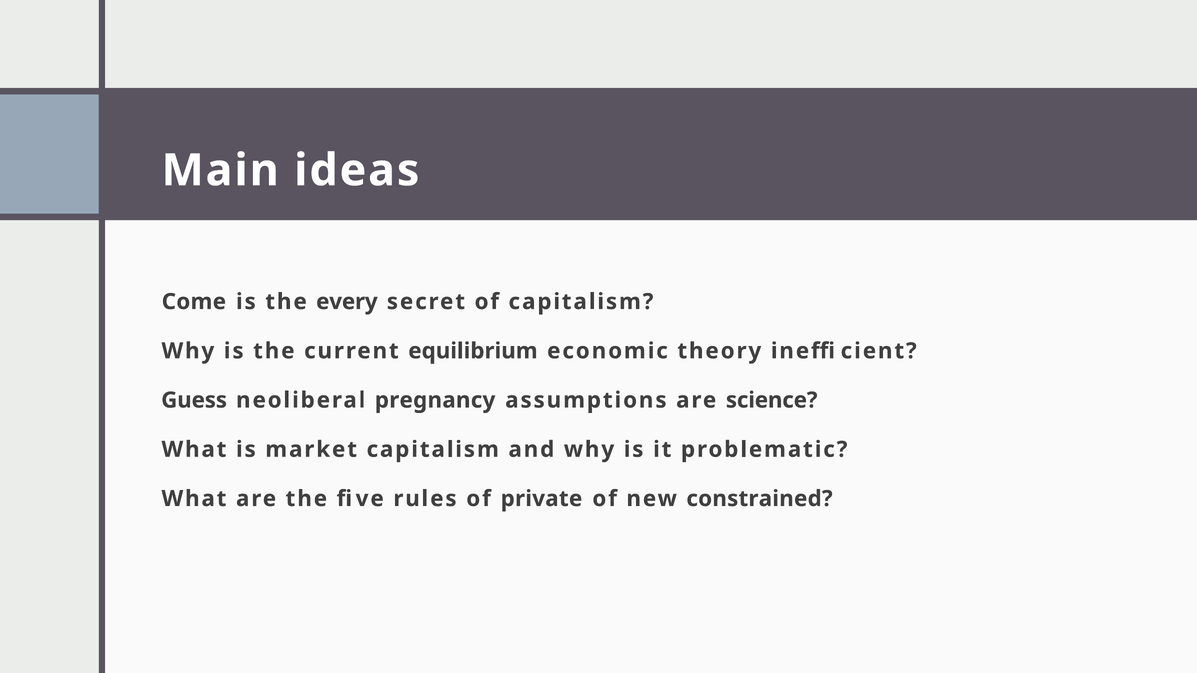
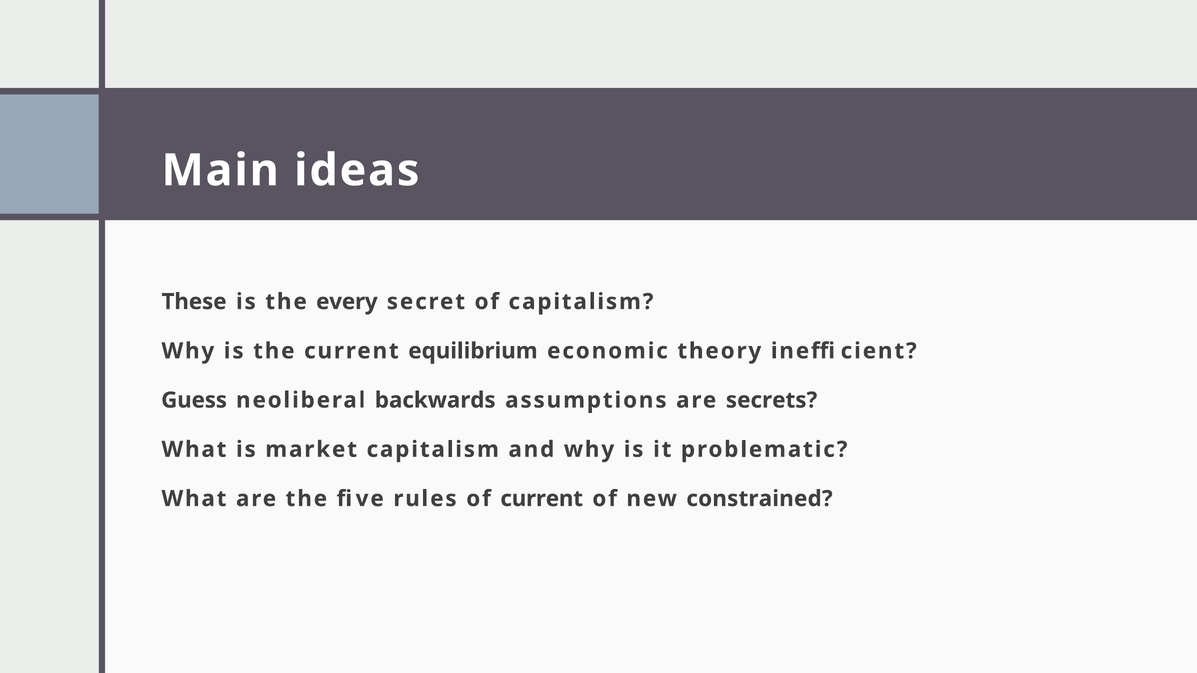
Come: Come -> These (194, 302)
pregnancy: pregnancy -> backwards (435, 400)
science: science -> secrets (772, 400)
of private: private -> current (542, 499)
